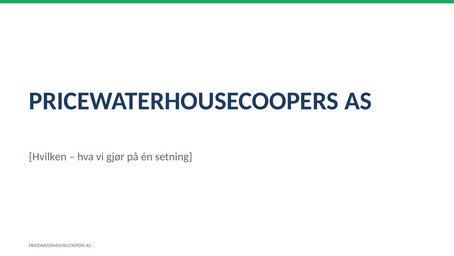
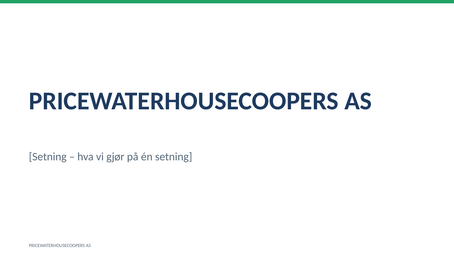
Hvilken: Hvilken -> Setning (48, 156)
